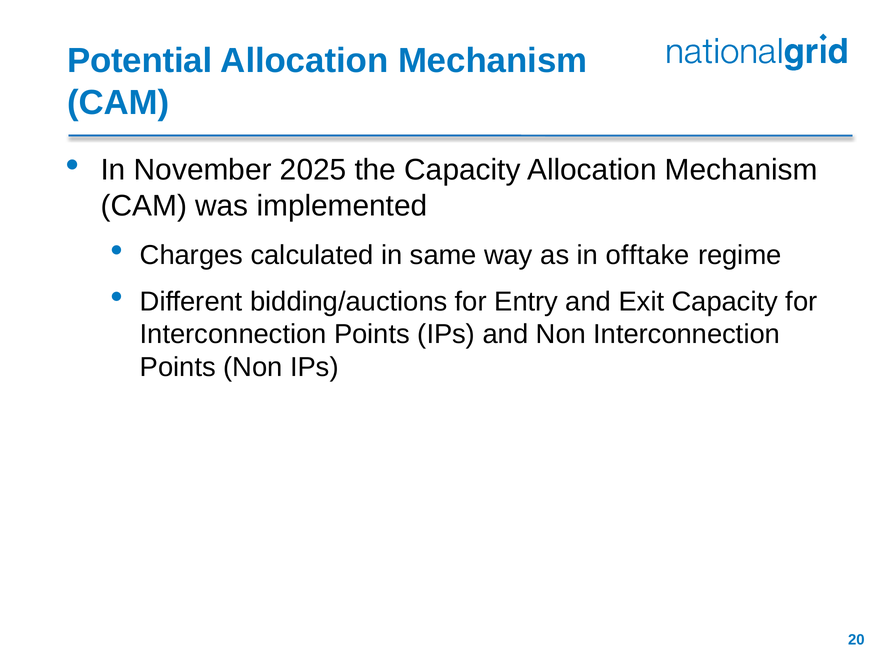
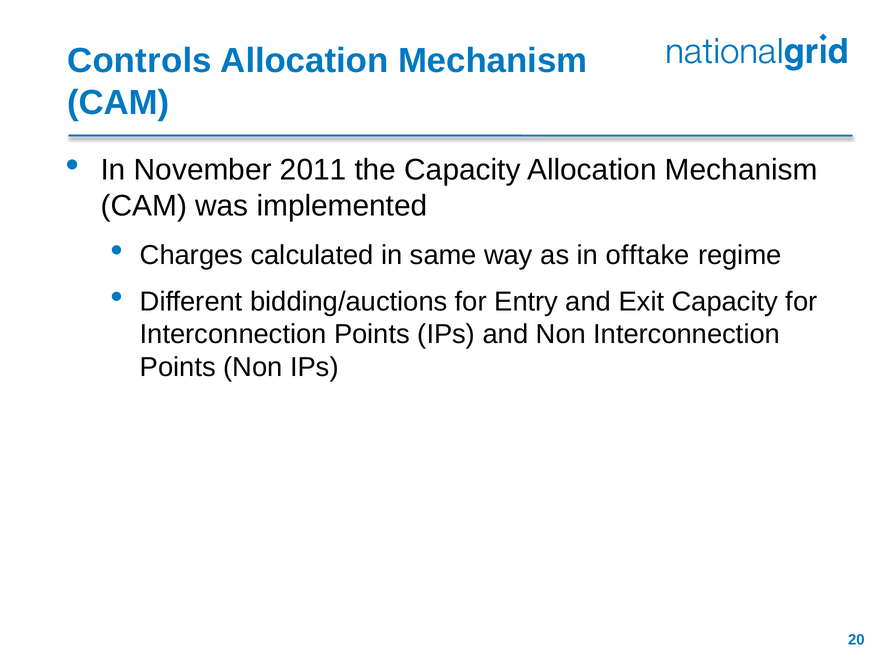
Potential: Potential -> Controls (139, 61)
2025: 2025 -> 2011 (313, 170)
